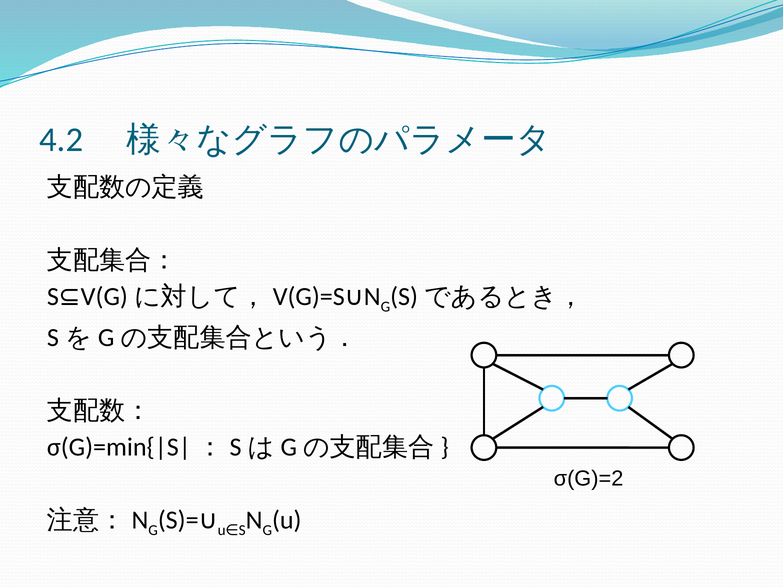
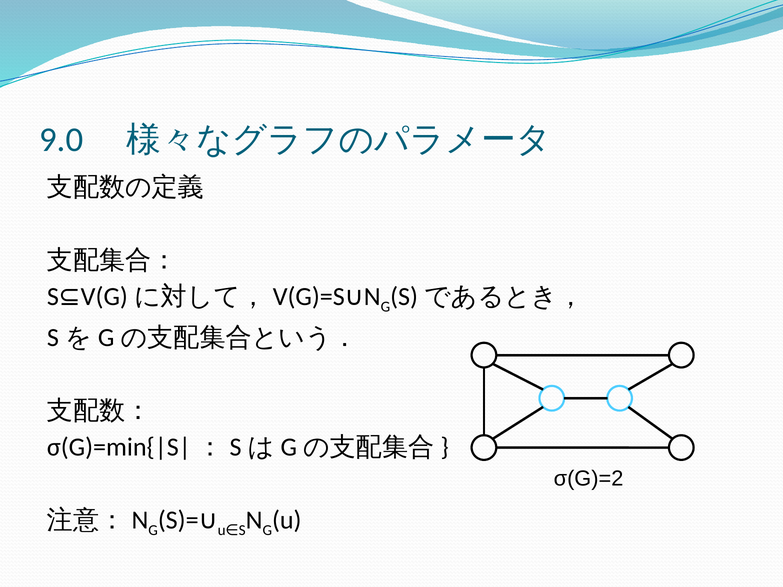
4.2: 4.2 -> 9.0 (61, 140)
